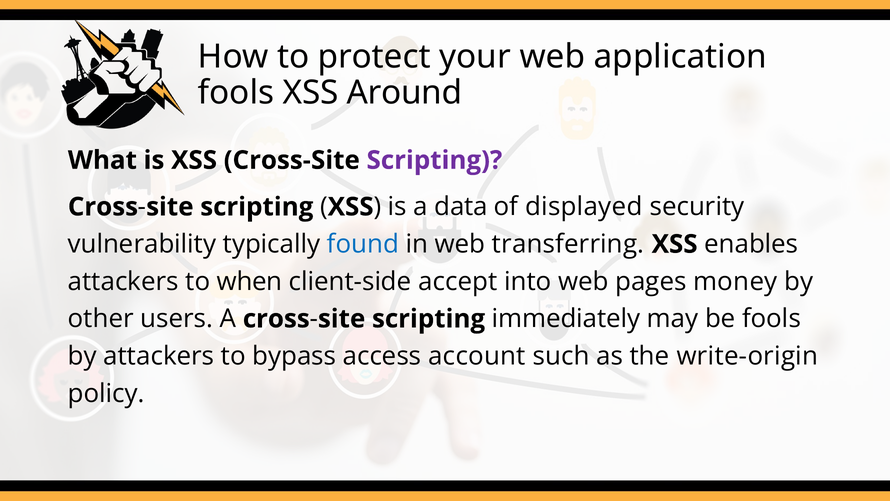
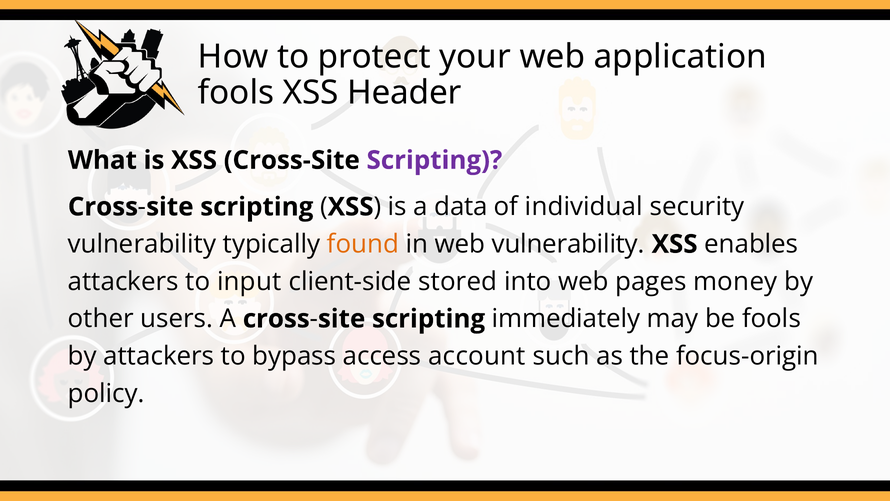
Around: Around -> Header (404, 93)
displayed: displayed -> individual (584, 207)
found colour: blue -> orange (363, 244)
web transferring: transferring -> vulnerability (568, 244)
when: when -> input (249, 281)
accept: accept -> stored (458, 281)
write-origin: write-origin -> focus-origin (747, 356)
